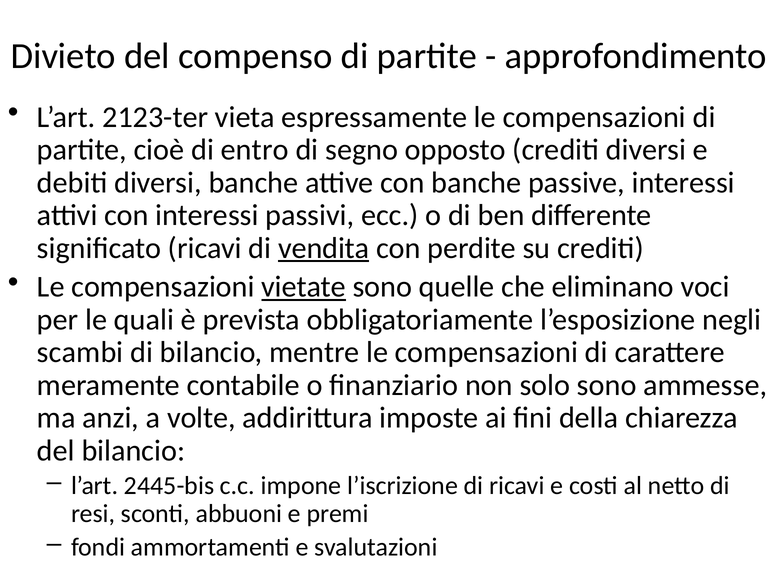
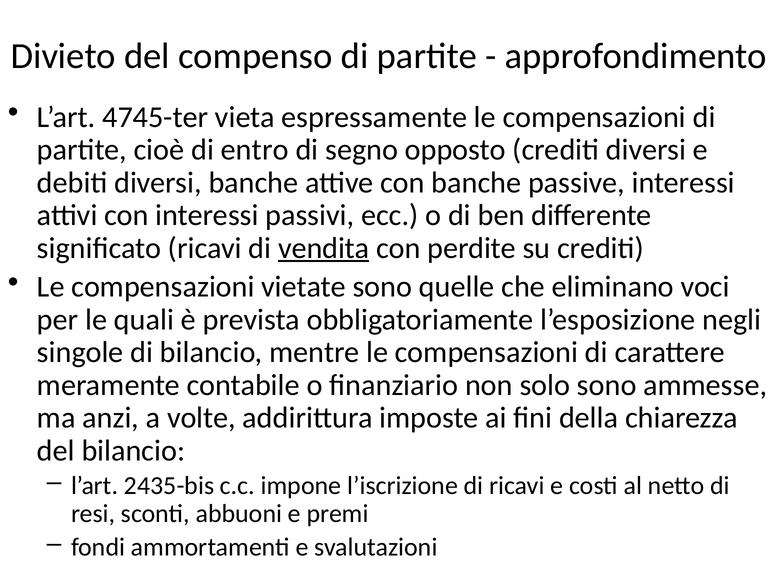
2123-ter: 2123-ter -> 4745-ter (155, 117)
vietate underline: present -> none (304, 287)
scambi: scambi -> singole (80, 352)
2445-bis: 2445-bis -> 2435-bis (169, 485)
